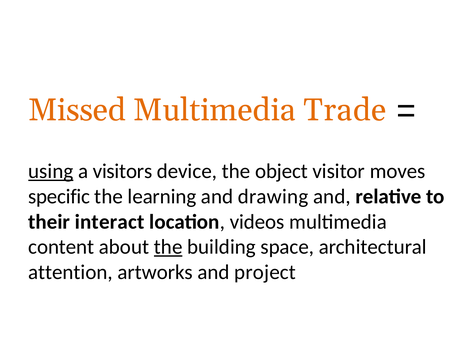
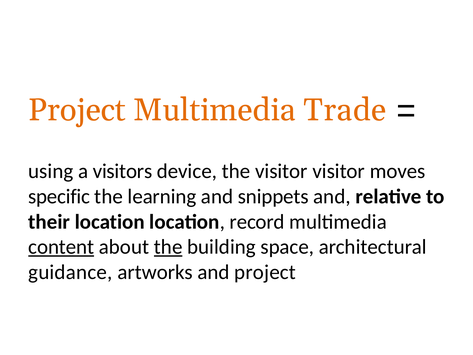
Missed: Missed -> Project (77, 110)
using underline: present -> none (51, 171)
the object: object -> visitor (281, 171)
drawing: drawing -> snippets (273, 196)
their interact: interact -> location (110, 222)
videos: videos -> record (257, 222)
content underline: none -> present (61, 247)
attention: attention -> guidance (70, 272)
